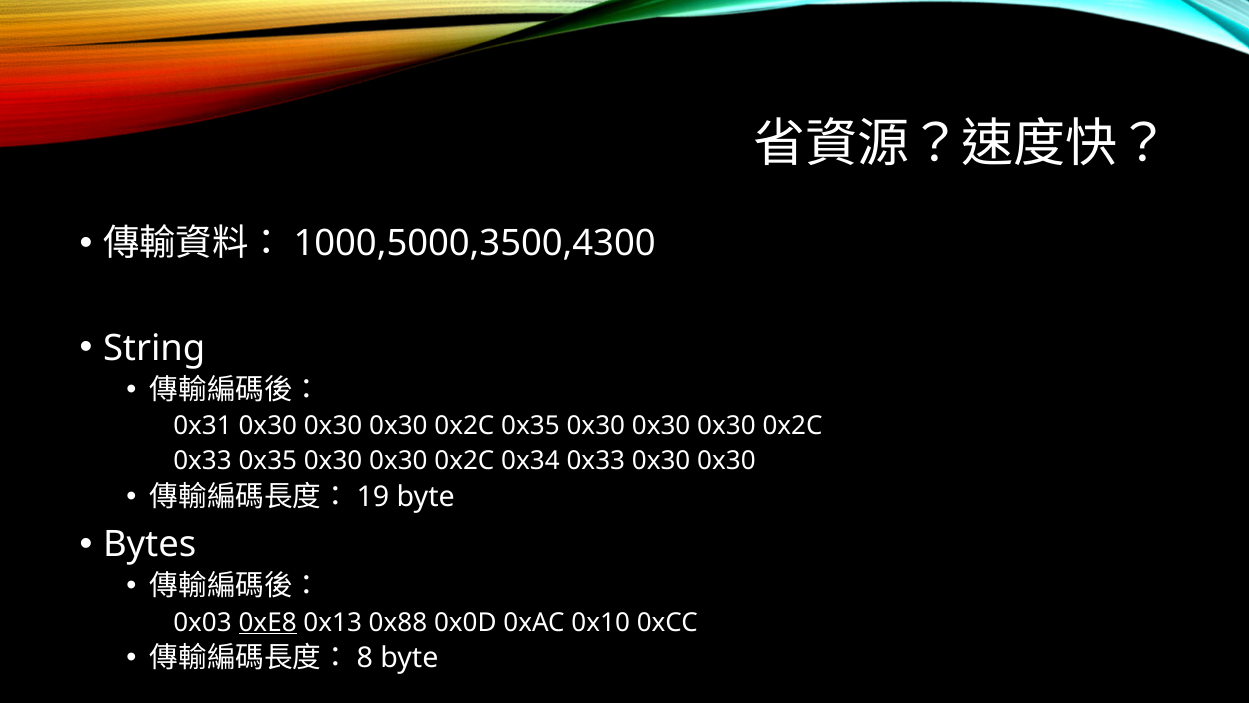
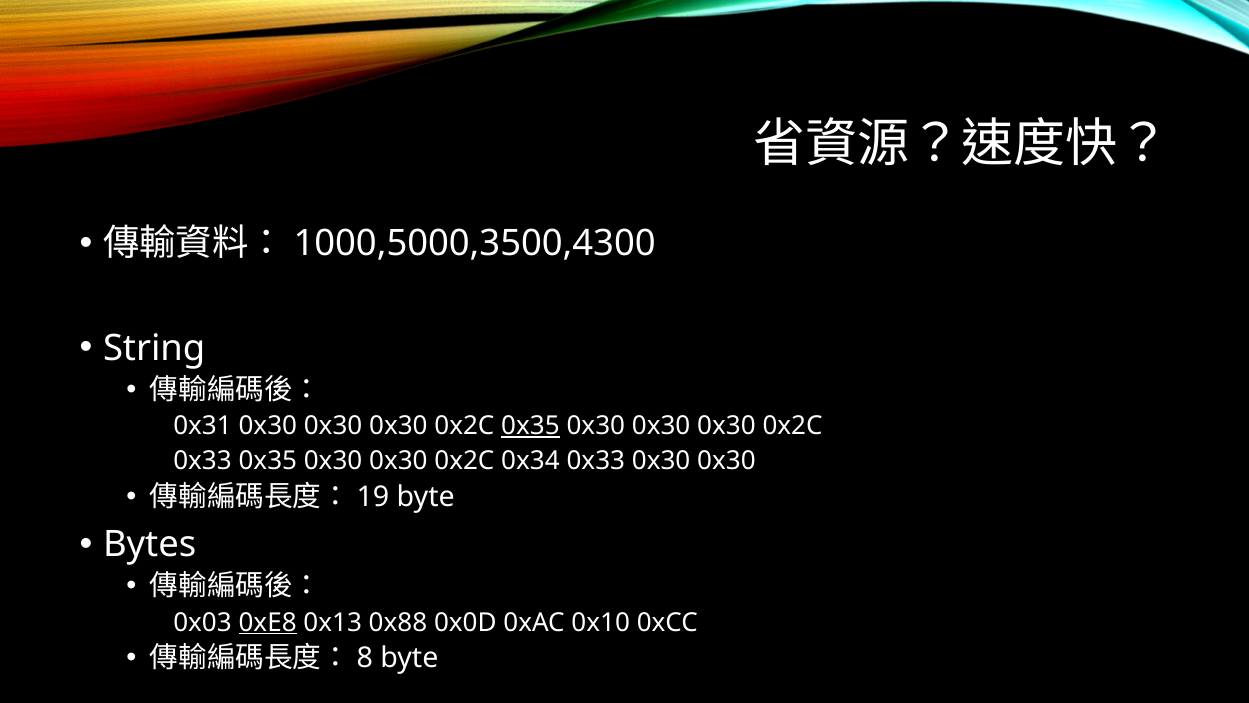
0x35 underline: none -> present (531, 426)
